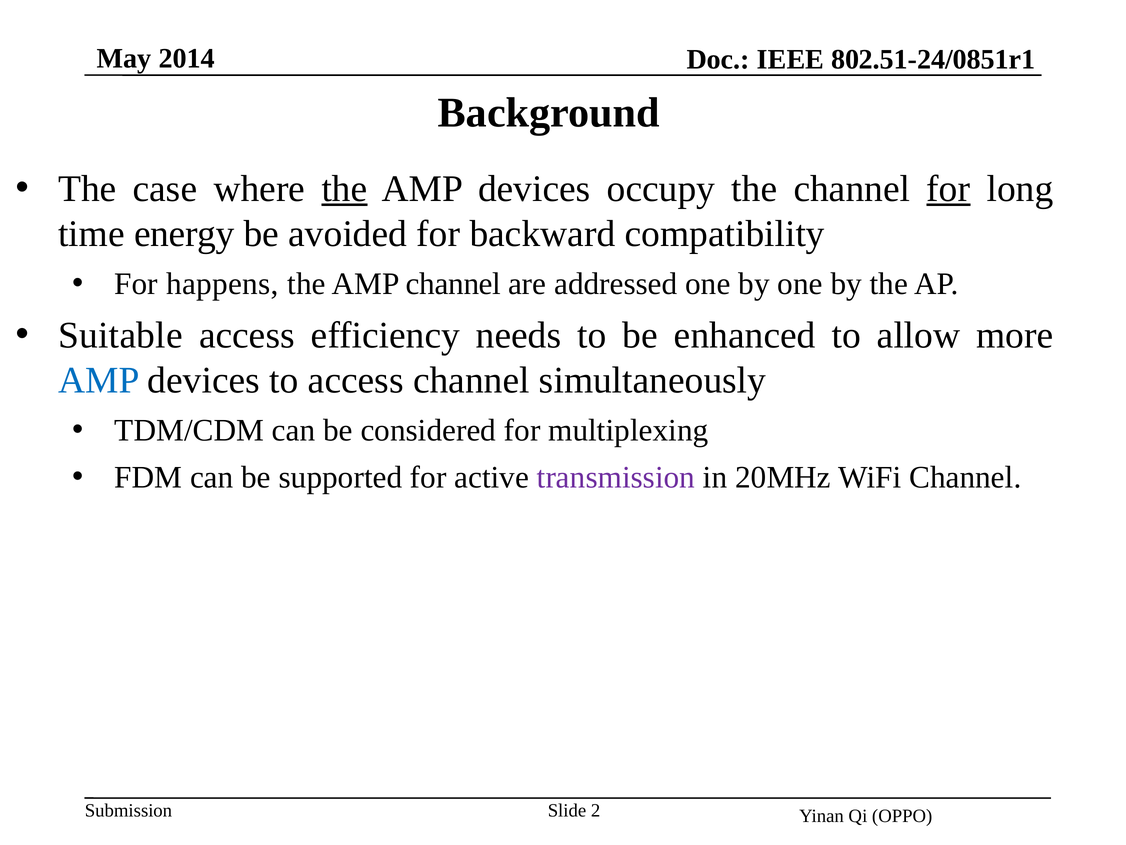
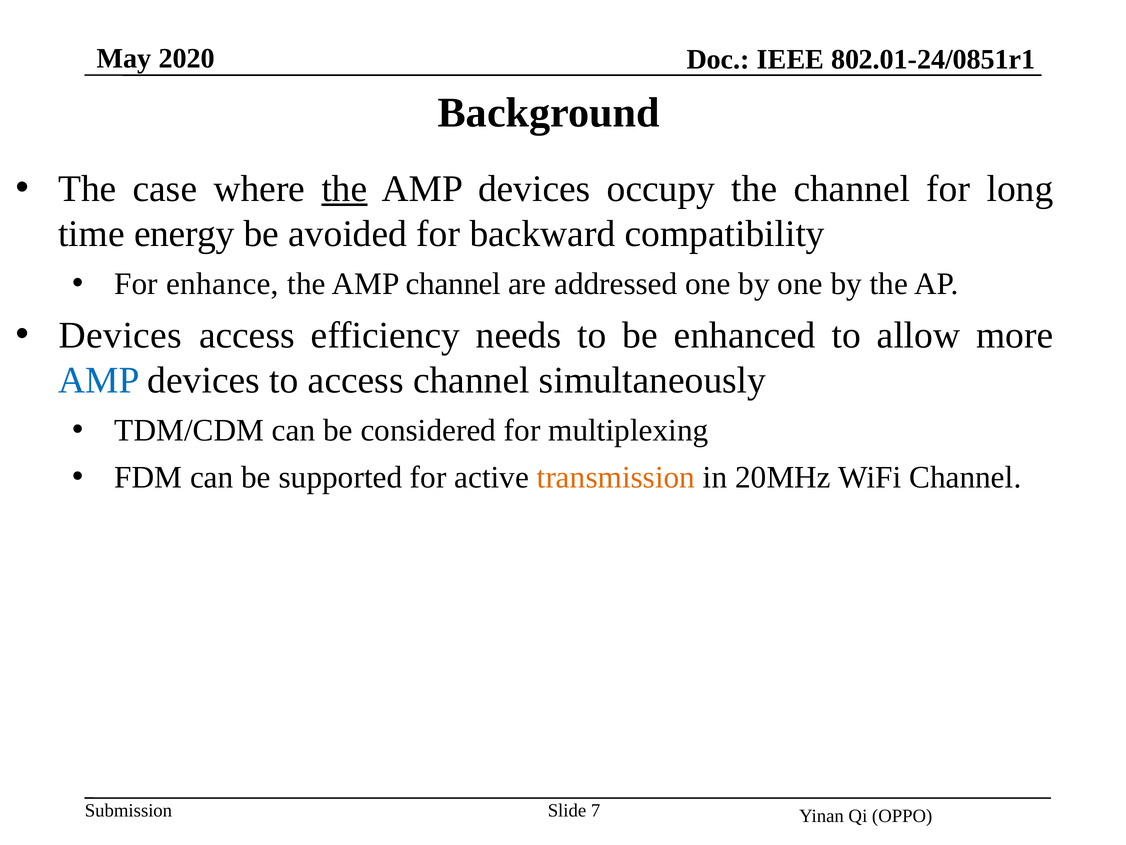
2014: 2014 -> 2020 (187, 58)
802.51-24/0851r1: 802.51-24/0851r1 -> 802.01-24/0851r1 (933, 60)
for underline: present -> none (948, 189)
happens: happens -> enhance (223, 284)
Suitable: Suitable -> Devices (120, 335)
transmission colour: purple -> orange (616, 477)
2: 2 -> 7 (596, 810)
